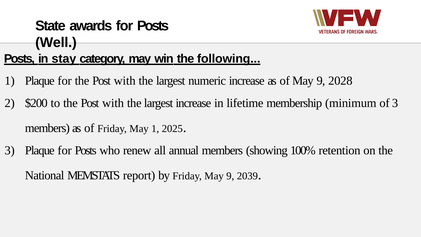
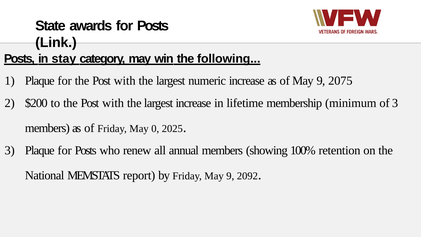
Well: Well -> Link (56, 43)
2028: 2028 -> 2075 (340, 81)
May 1: 1 -> 0 (155, 128)
2039: 2039 -> 2092 (247, 176)
